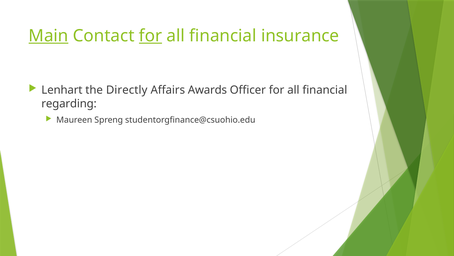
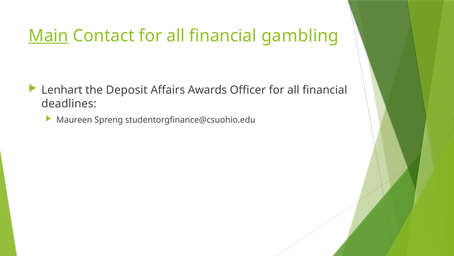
for underline: present -> none (151, 36)
insurance: insurance -> gambling (300, 36)
Directly: Directly -> Deposit (127, 90)
regarding: regarding -> deadlines (69, 103)
